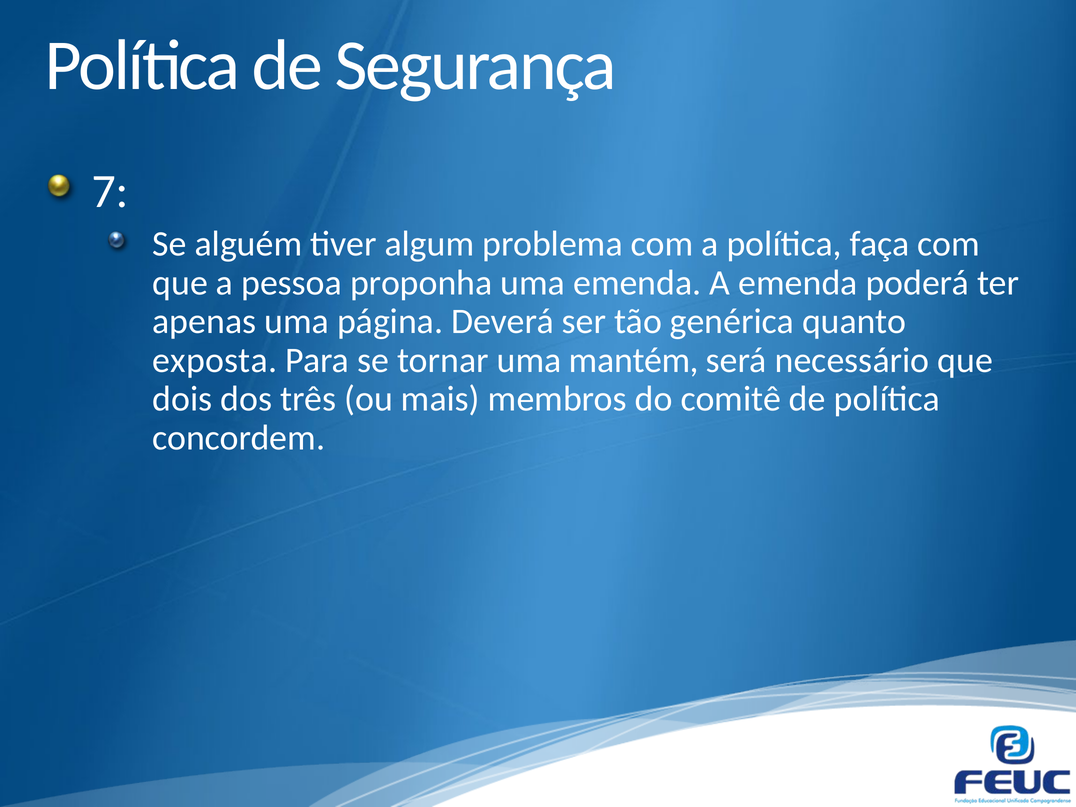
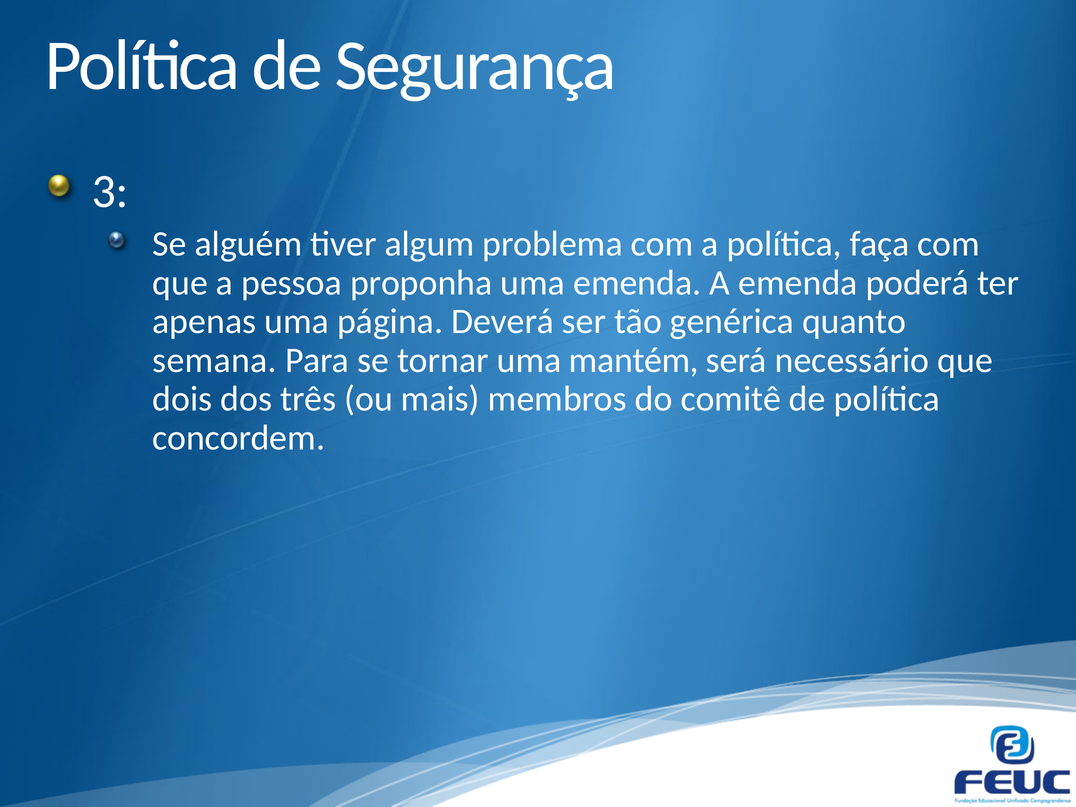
7: 7 -> 3 (110, 192)
exposta: exposta -> semana (215, 360)
